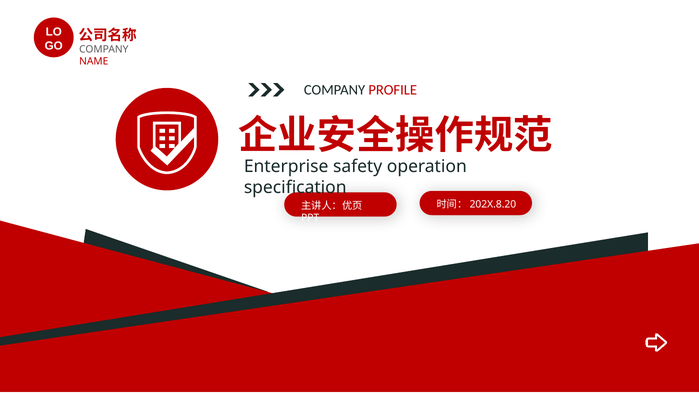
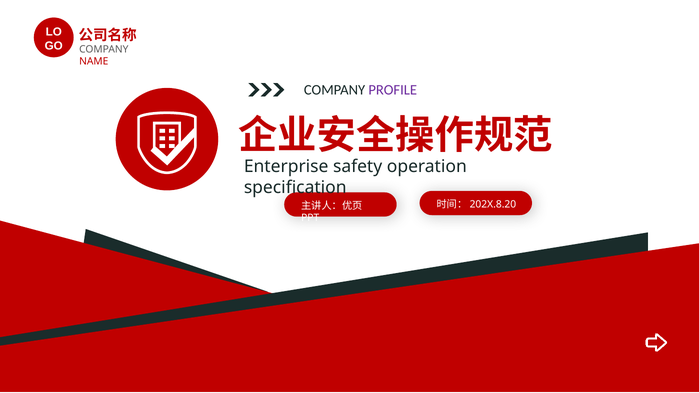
PROFILE colour: red -> purple (393, 90)
